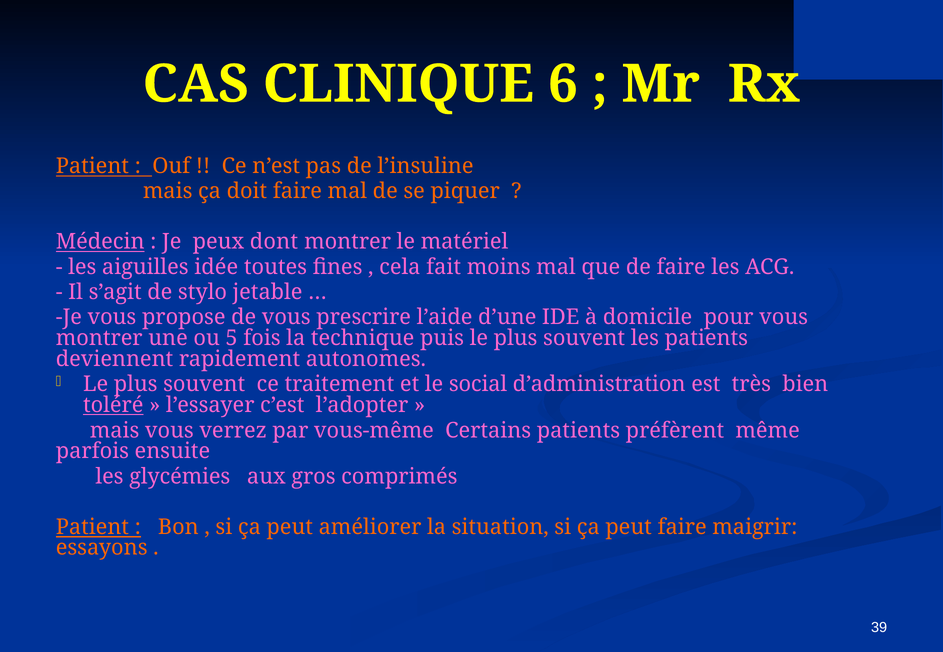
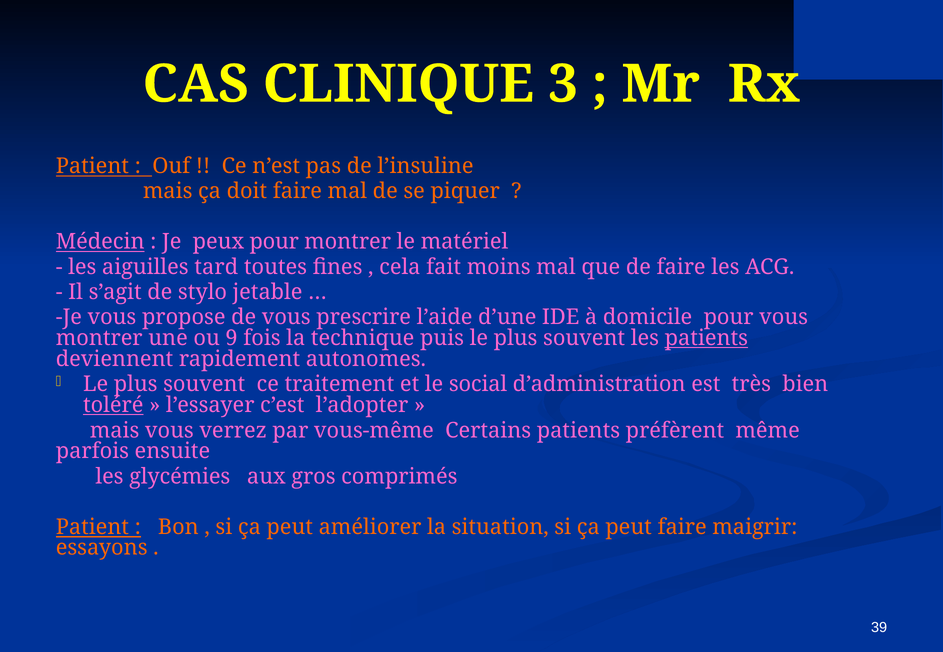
6: 6 -> 3 (563, 84)
peux dont: dont -> pour (274, 242)
idée: idée -> tard (216, 267)
5: 5 -> 9 (232, 339)
patients underline: none -> present (706, 339)
